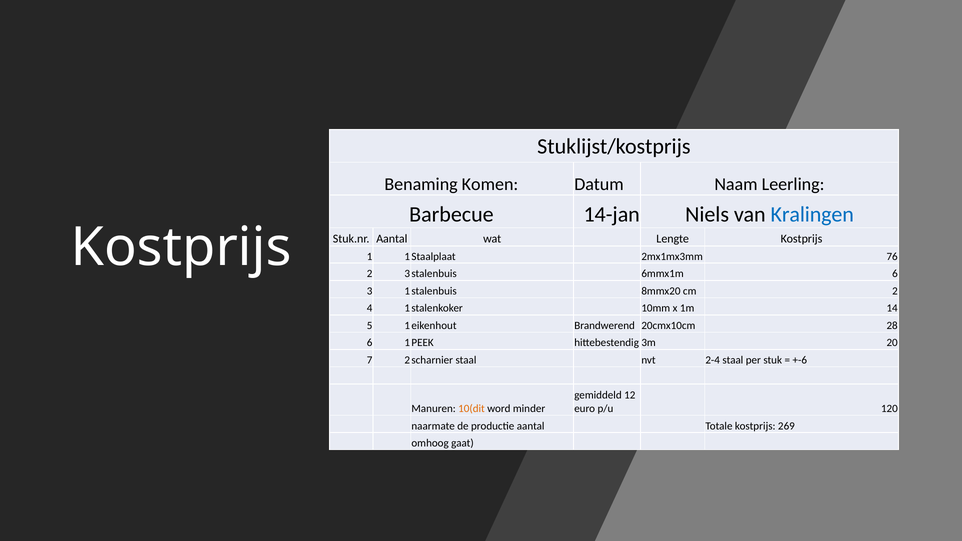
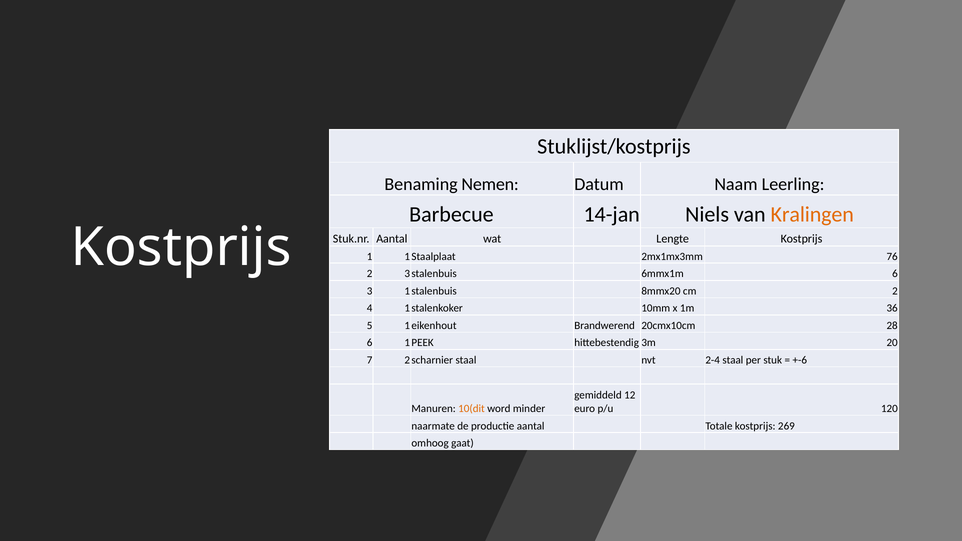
Komen: Komen -> Nemen (490, 184)
Kralingen colour: blue -> orange (812, 215)
14: 14 -> 36 (892, 308)
